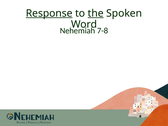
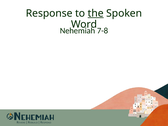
Response underline: present -> none (49, 13)
